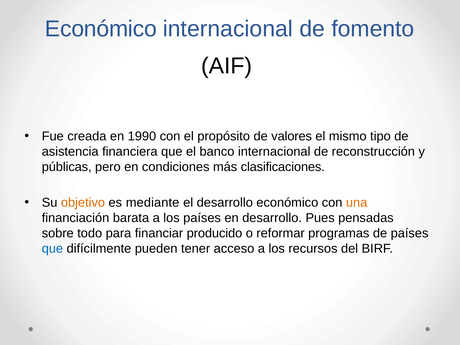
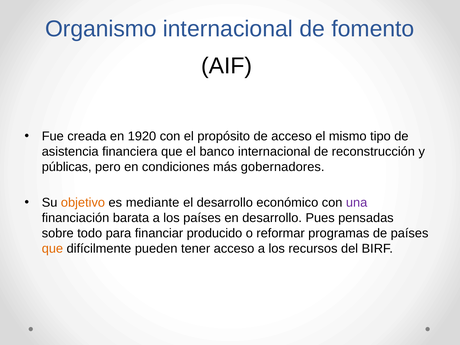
Económico: Económico -> Organismo (101, 29)
1990: 1990 -> 1920 (142, 136)
de valores: valores -> acceso (292, 136)
clasificaciones: clasificaciones -> gobernadores (283, 167)
una colour: orange -> purple (357, 203)
que colour: blue -> orange (52, 249)
